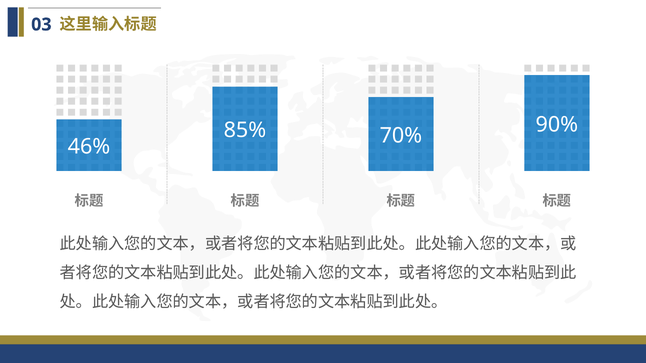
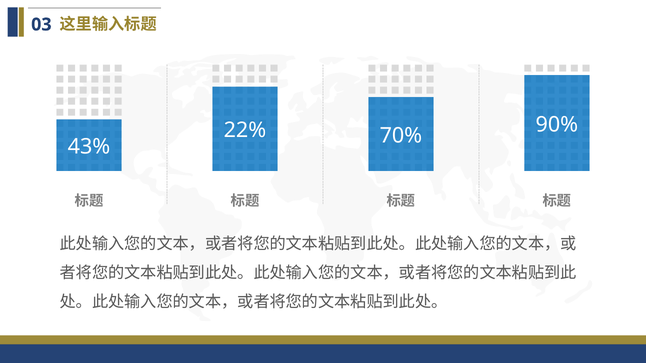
85%: 85% -> 22% (245, 130)
46%: 46% -> 43% (89, 147)
